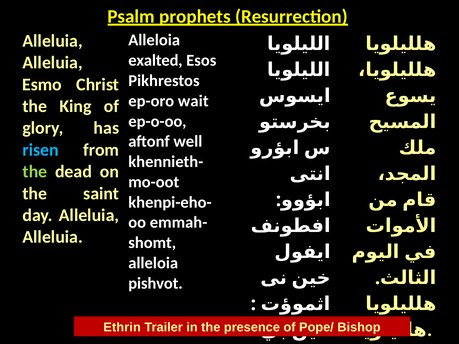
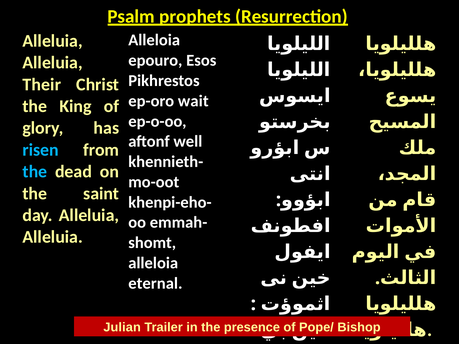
exalted: exalted -> epouro (155, 60)
Esmo: Esmo -> Their (42, 85)
the colour: light green -> light blue (35, 172)
pishvot: pishvot -> eternal (155, 284)
Ethrin: Ethrin -> Julian (122, 328)
